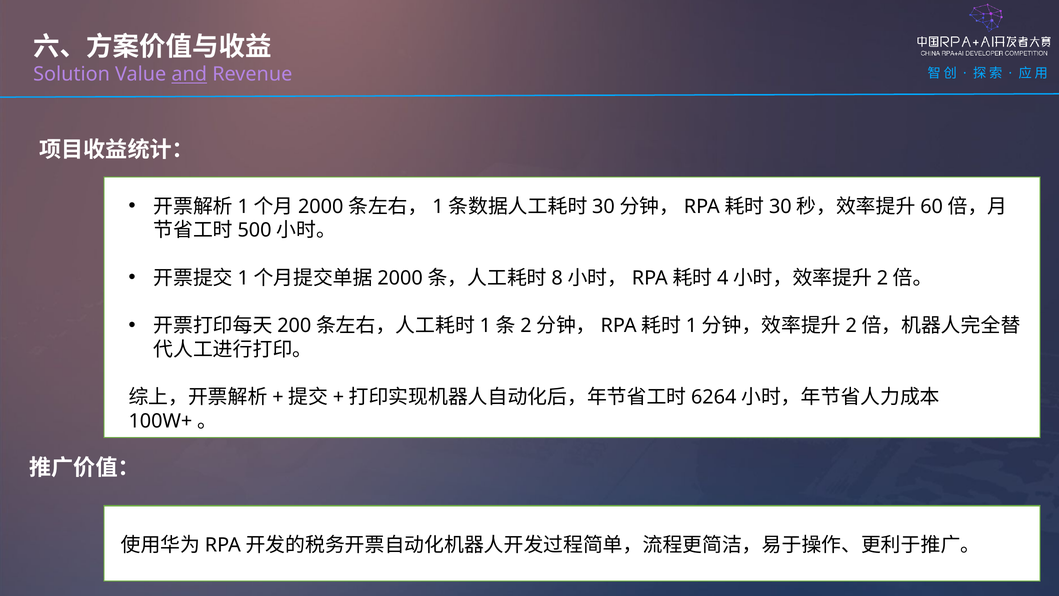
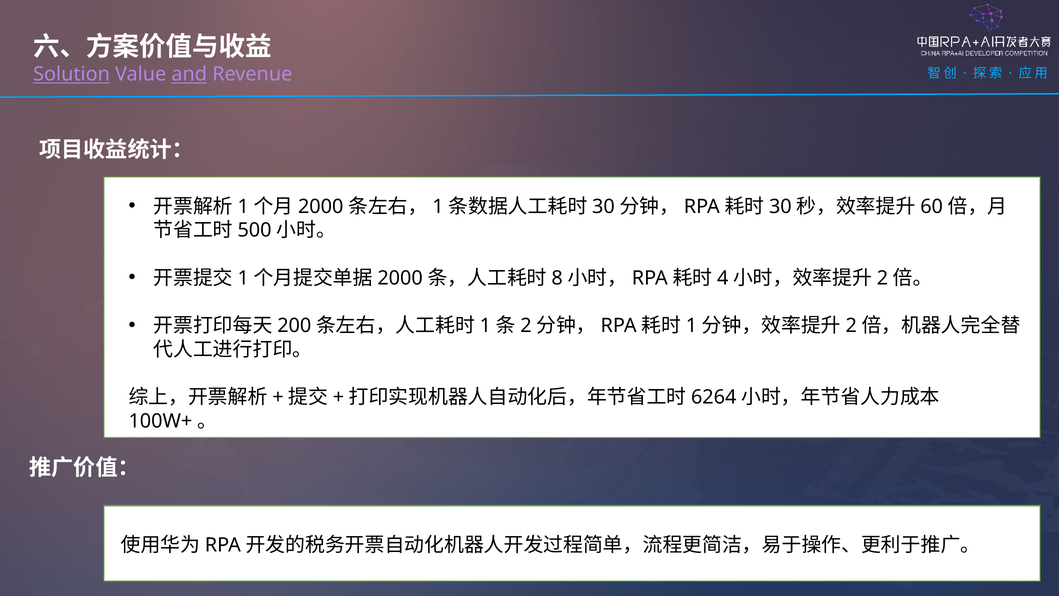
Solution underline: none -> present (72, 74)
